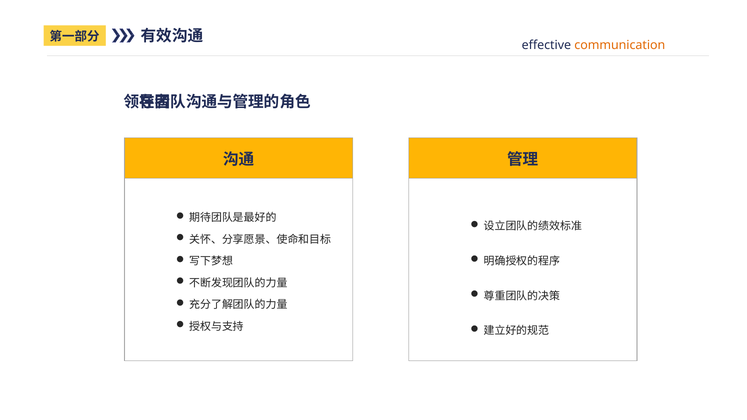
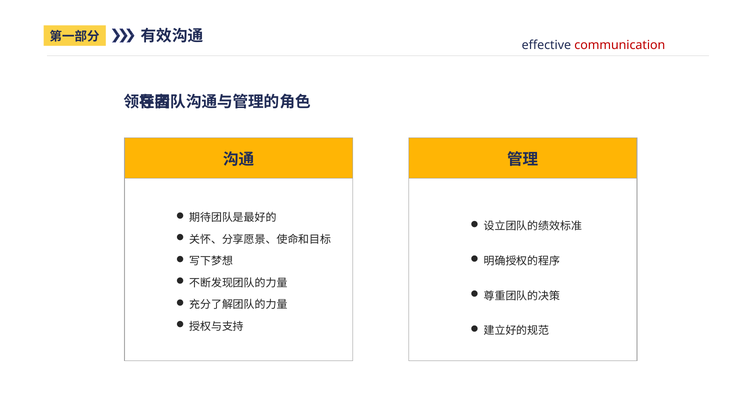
communication colour: orange -> red (620, 45)
